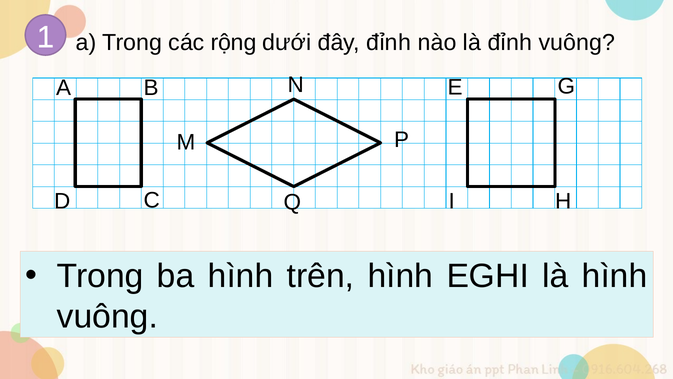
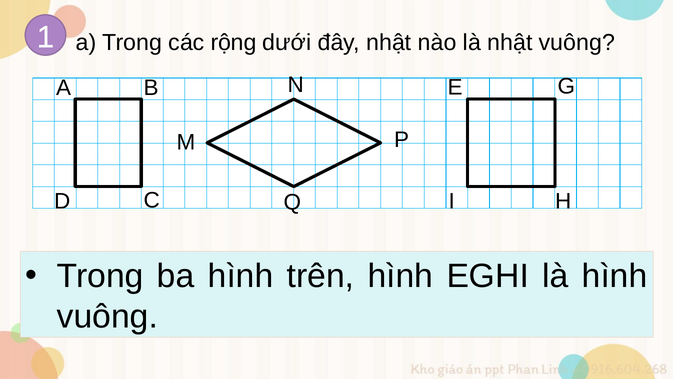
đây đỉnh: đỉnh -> nhật (389, 43)
là đỉnh: đỉnh -> nhật (510, 43)
